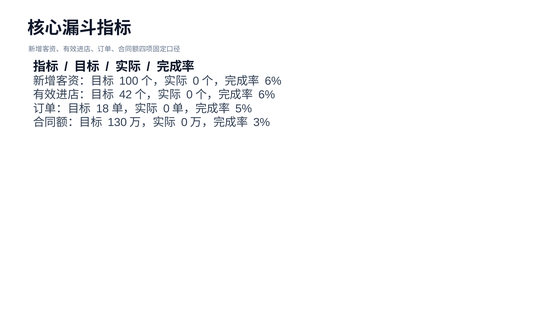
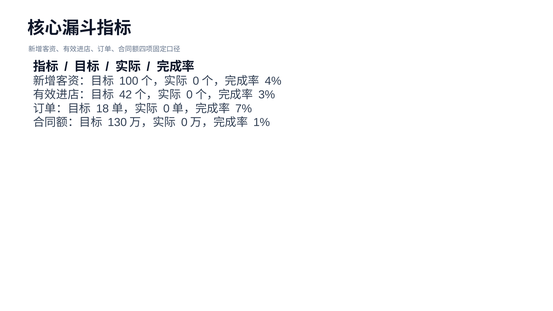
6%: 6% -> 4% (273, 81)
6%: 6% -> 3% (267, 95)
5%: 5% -> 7% (244, 109)
3%: 3% -> 1% (262, 122)
